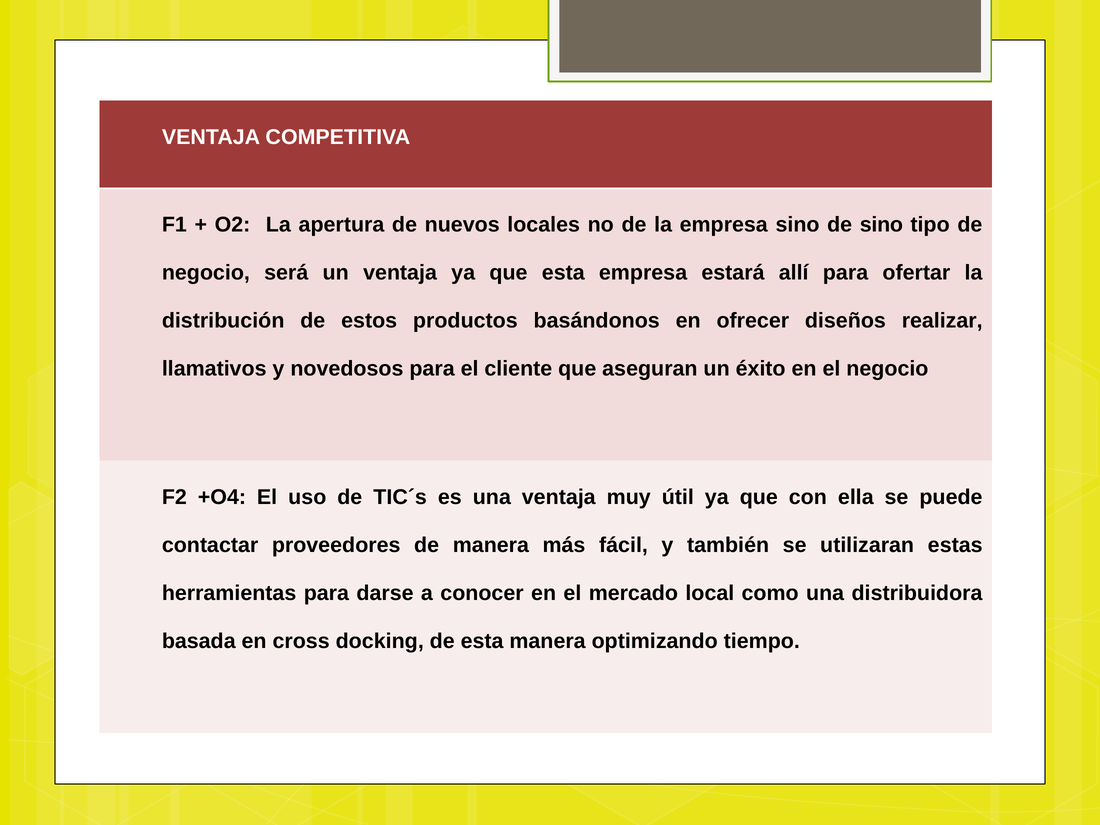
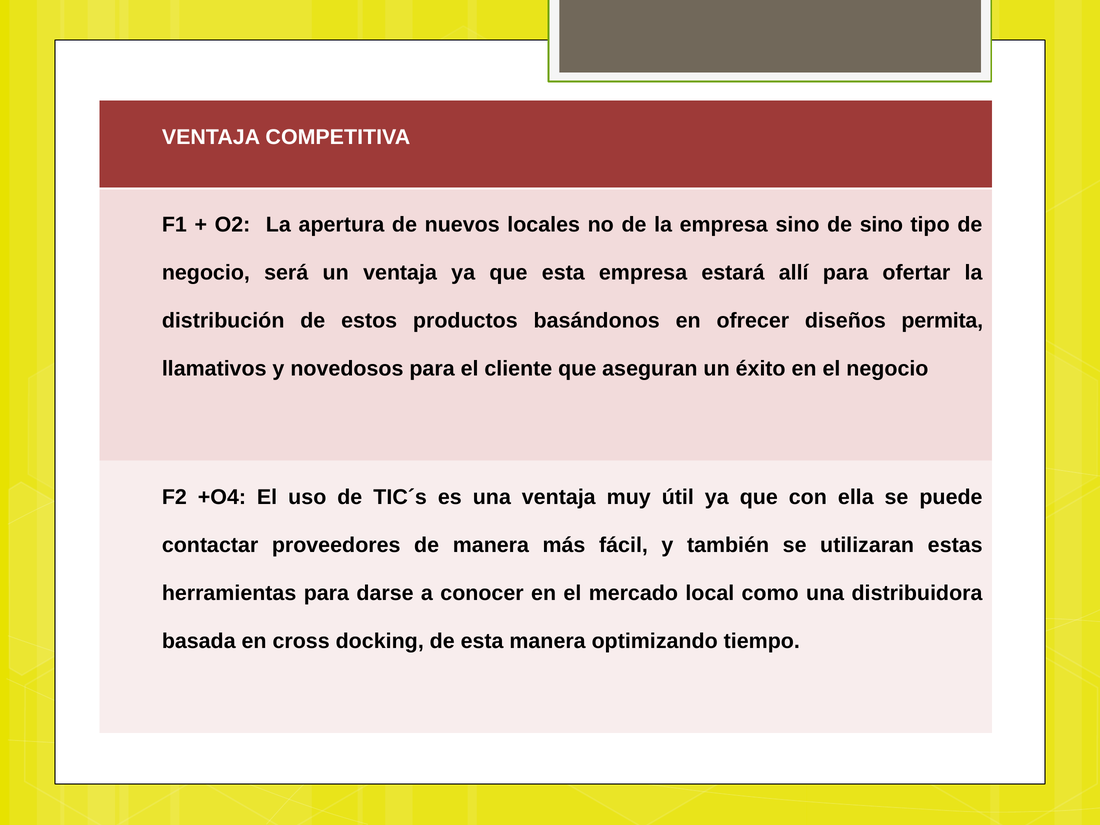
realizar: realizar -> permita (942, 321)
